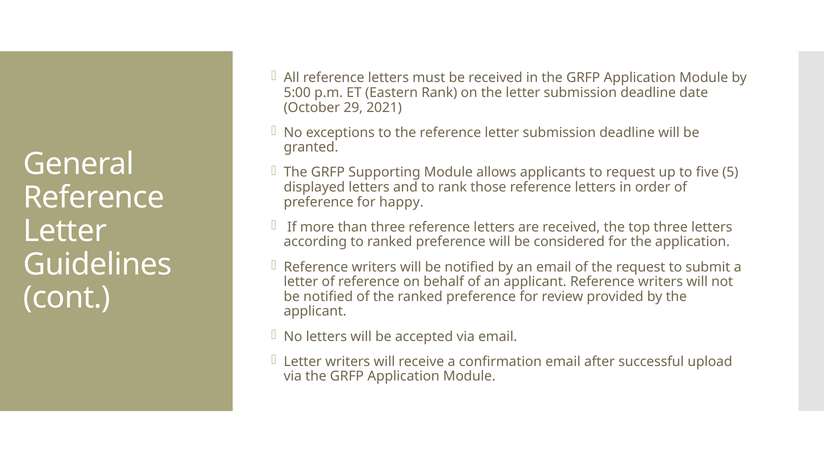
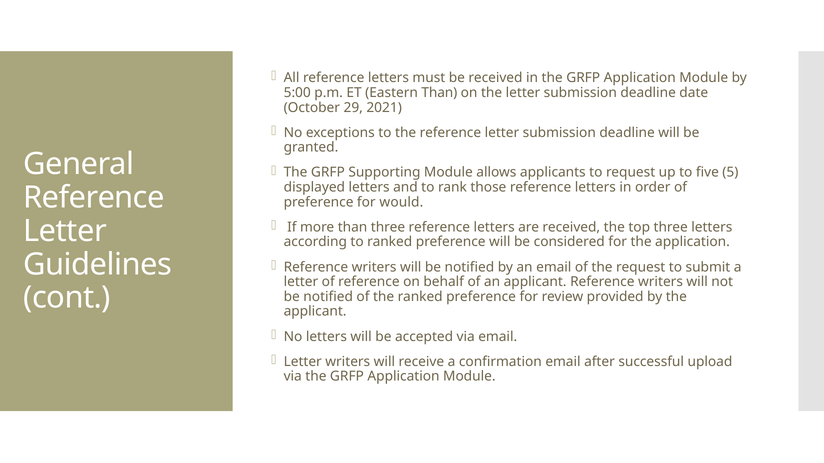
Eastern Rank: Rank -> Than (439, 93)
happy: happy -> would (401, 202)
